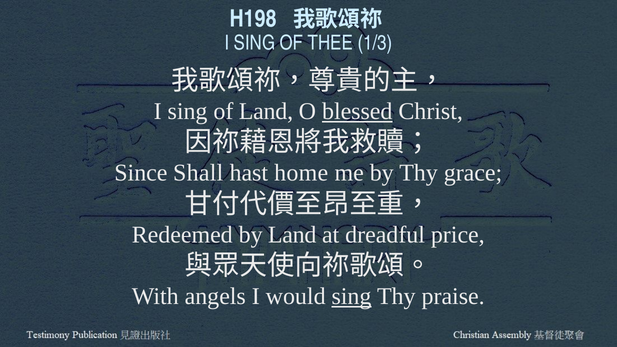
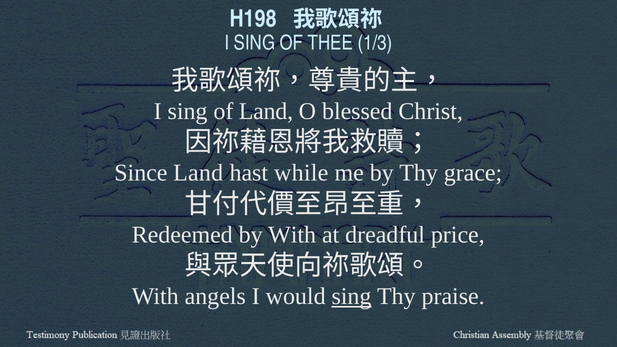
blessed underline: present -> none (357, 111)
Since Shall: Shall -> Land (198, 173)
home: home -> while (301, 173)
by Land: Land -> With (292, 235)
